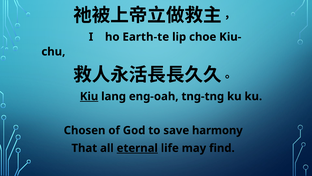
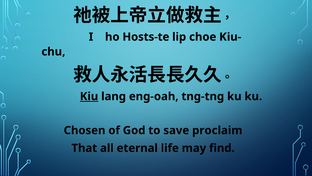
Earth-te: Earth-te -> Hosts-te (146, 37)
harmony: harmony -> proclaim (217, 130)
eternal underline: present -> none (137, 148)
